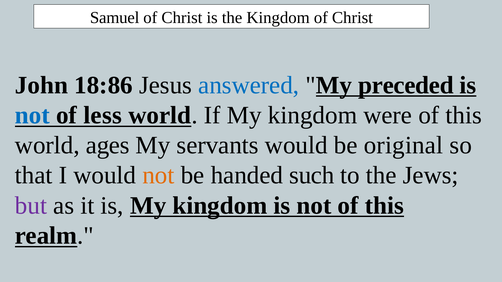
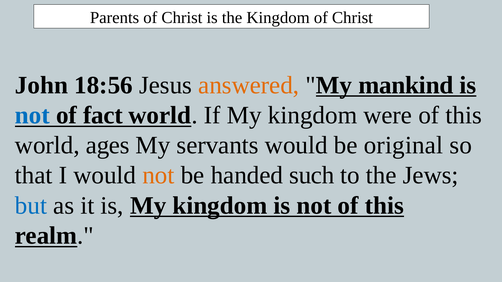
Samuel: Samuel -> Parents (115, 18)
18:86: 18:86 -> 18:56 (103, 85)
answered colour: blue -> orange (249, 85)
preceded: preceded -> mankind (406, 85)
less: less -> fact (103, 115)
but colour: purple -> blue (31, 206)
